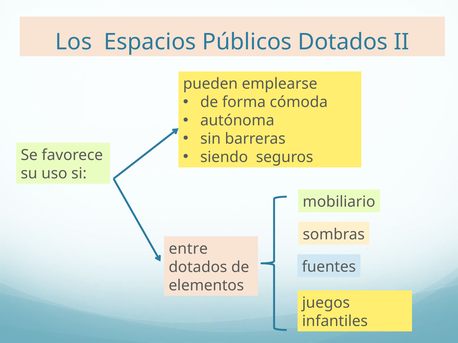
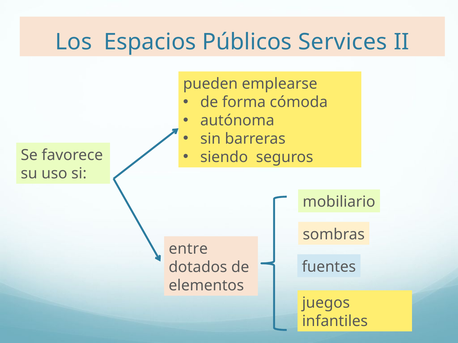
Públicos Dotados: Dotados -> Services (343, 42)
